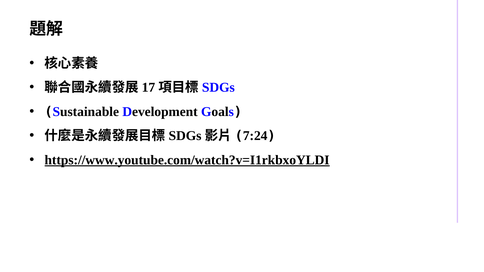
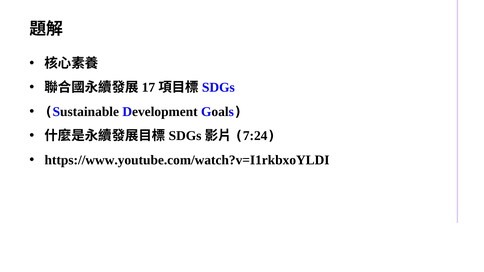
https://www.youtube.com/watch?v=I1rkbxoYLDI underline: present -> none (187, 160)
